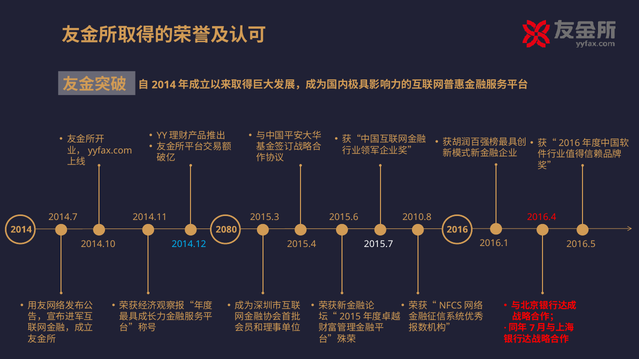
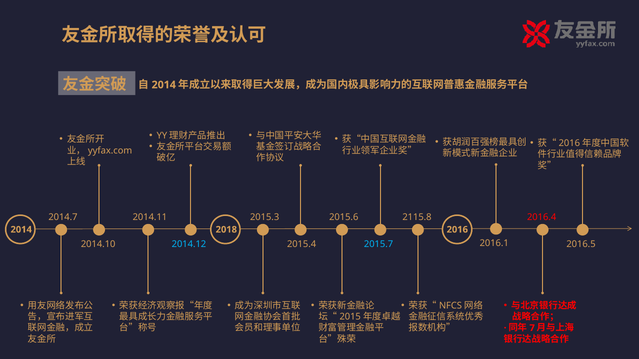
2010.8: 2010.8 -> 2115.8 (417, 217)
2080: 2080 -> 2018 (226, 230)
2015.7 colour: white -> light blue (379, 244)
